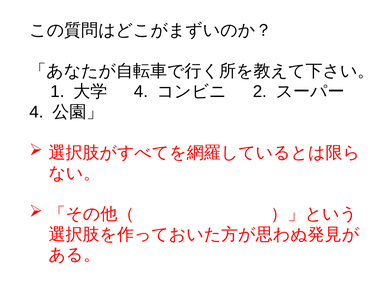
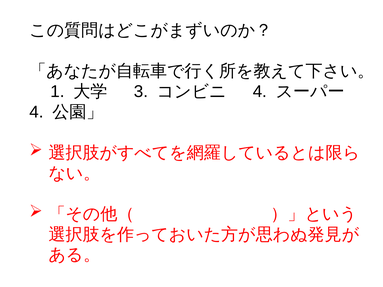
4: 4 -> 3 (141, 92)
2: 2 -> 4 (260, 92)
